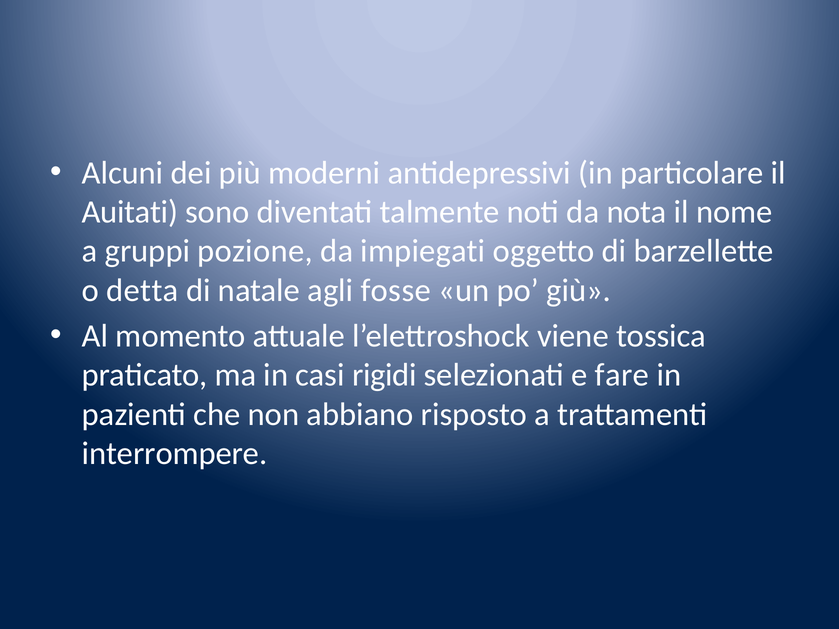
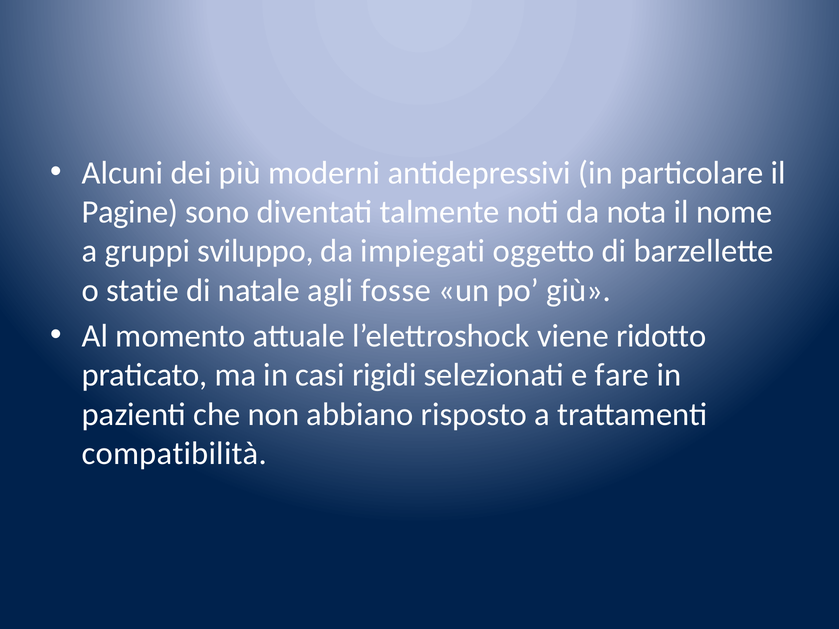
Auitati: Auitati -> Pagine (130, 212)
pozione: pozione -> sviluppo (255, 251)
detta: detta -> statie (143, 290)
tossica: tossica -> ridotto (661, 336)
interrompere: interrompere -> compatibilità (174, 454)
